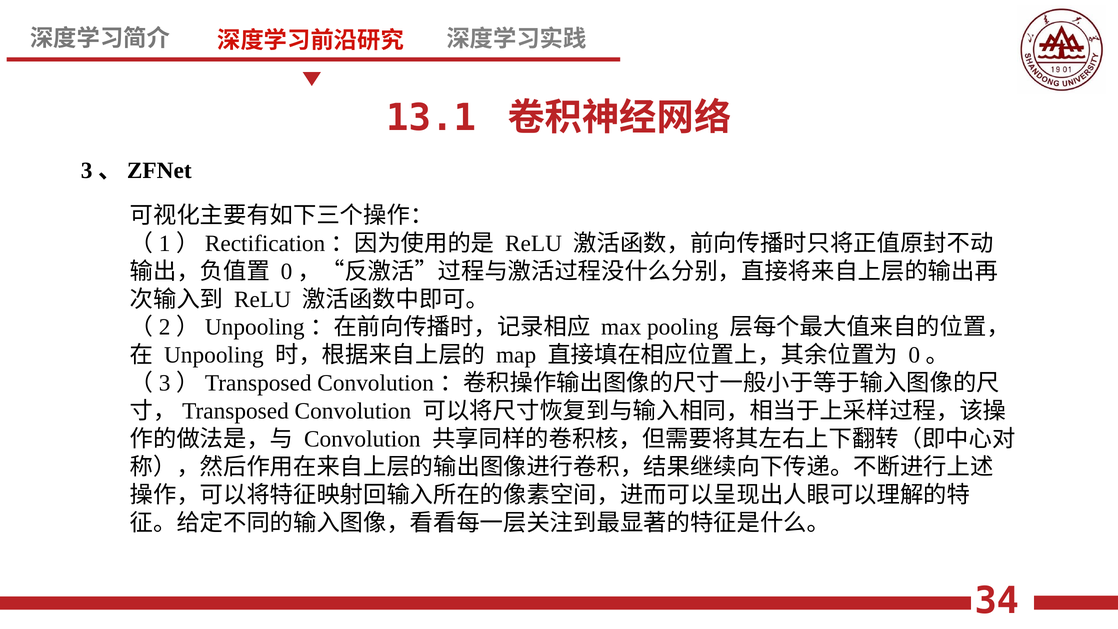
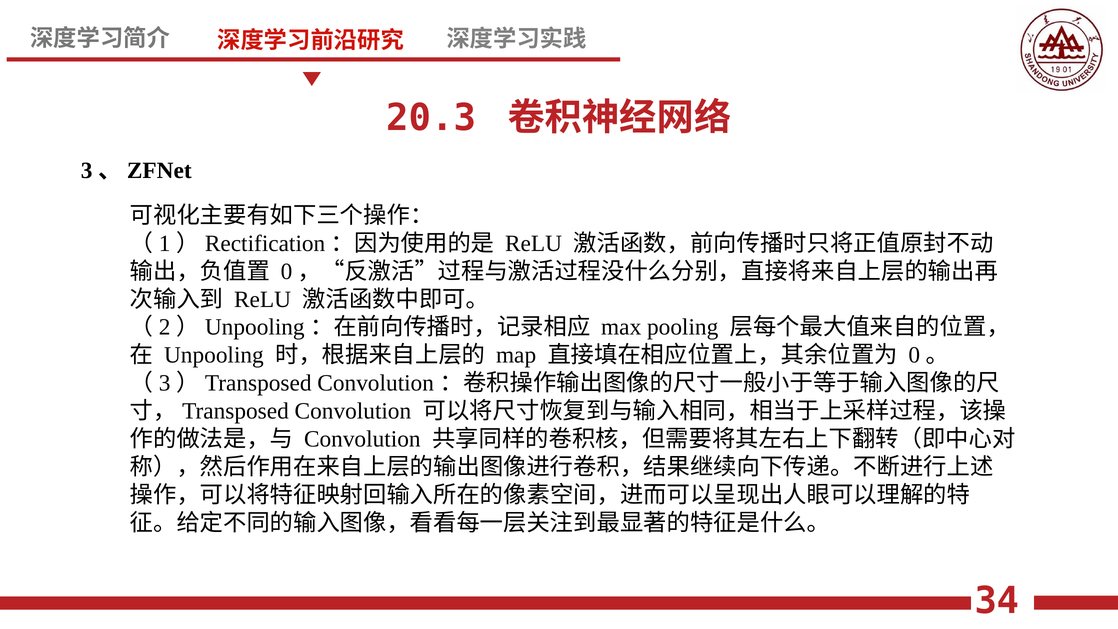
13.1: 13.1 -> 20.3 (431, 118)
